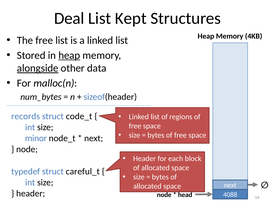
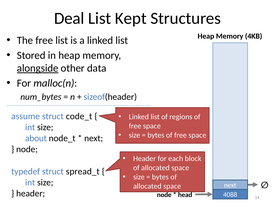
heap underline: present -> none (69, 55)
records: records -> assume (26, 116)
minor: minor -> about (36, 138)
careful_t: careful_t -> spread_t (83, 171)
